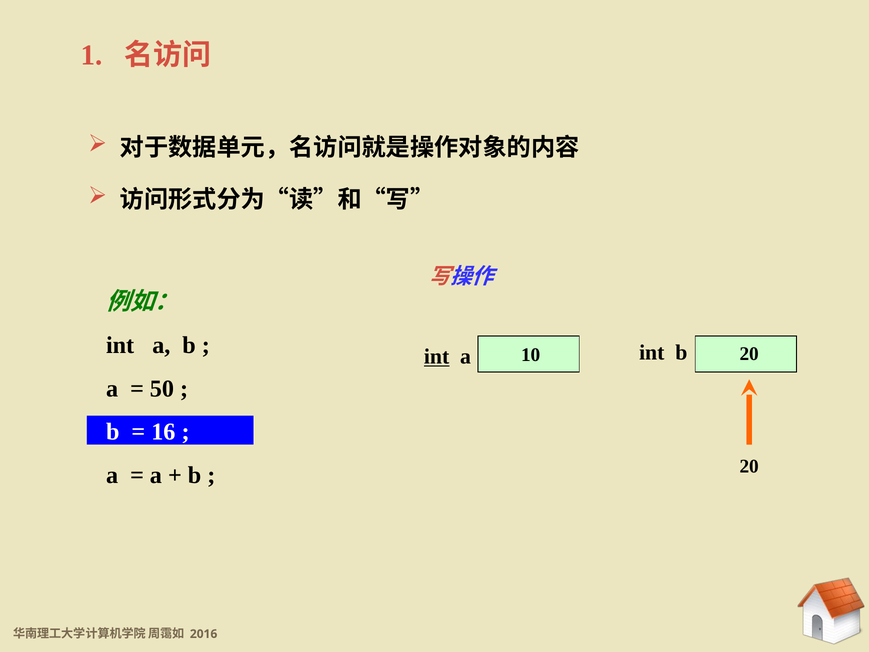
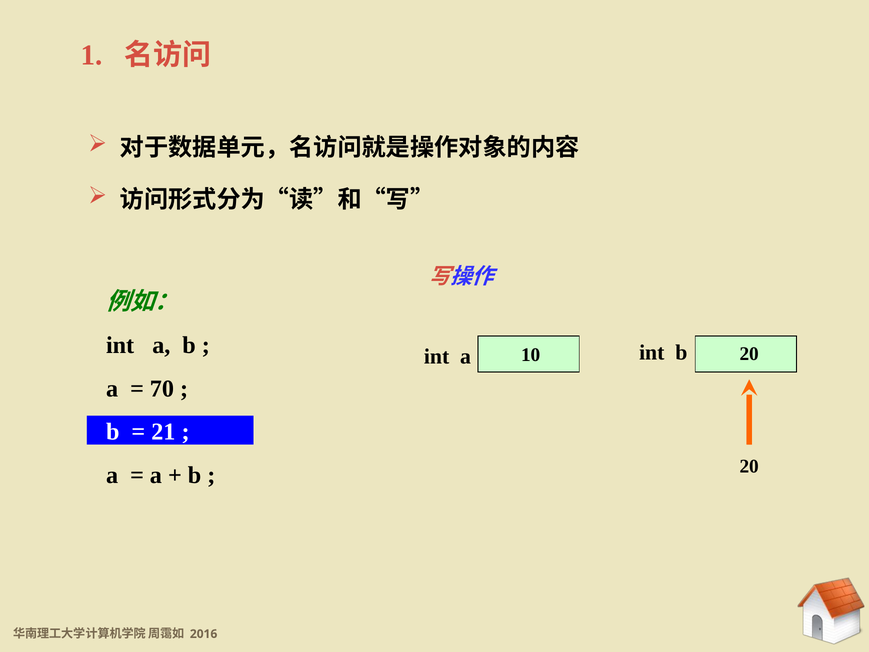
int underline: present -> none (437, 357)
50: 50 -> 70 (162, 388)
16: 16 -> 21 (163, 432)
